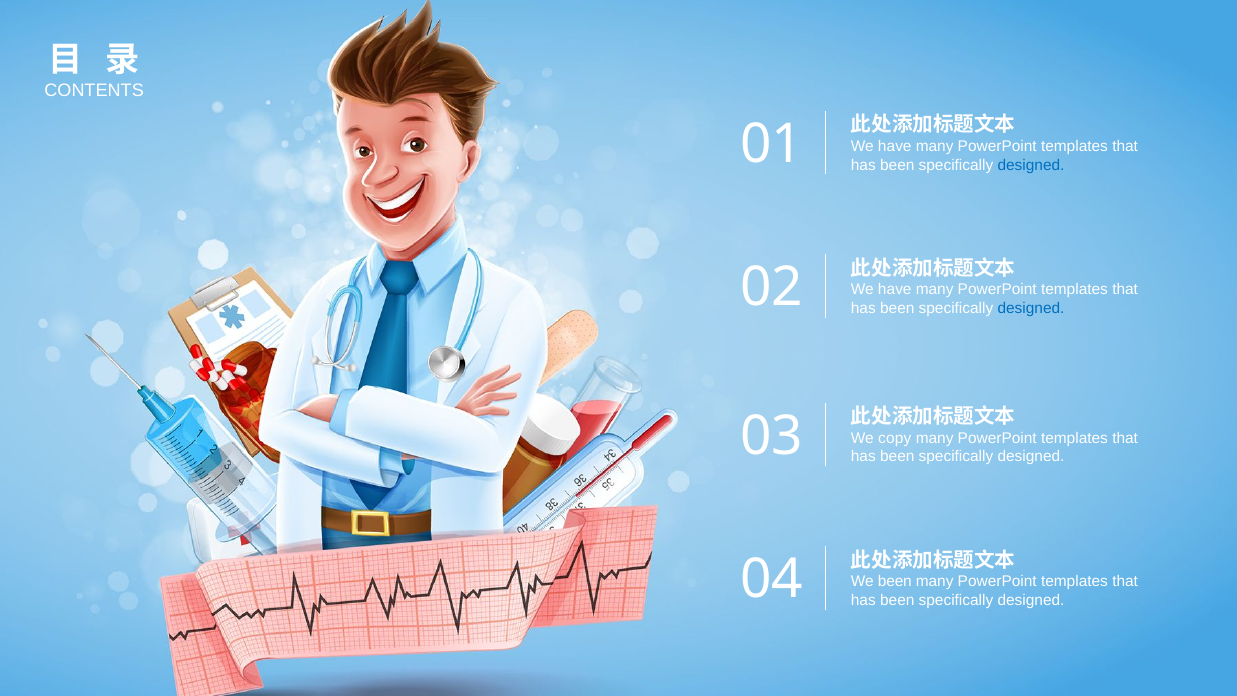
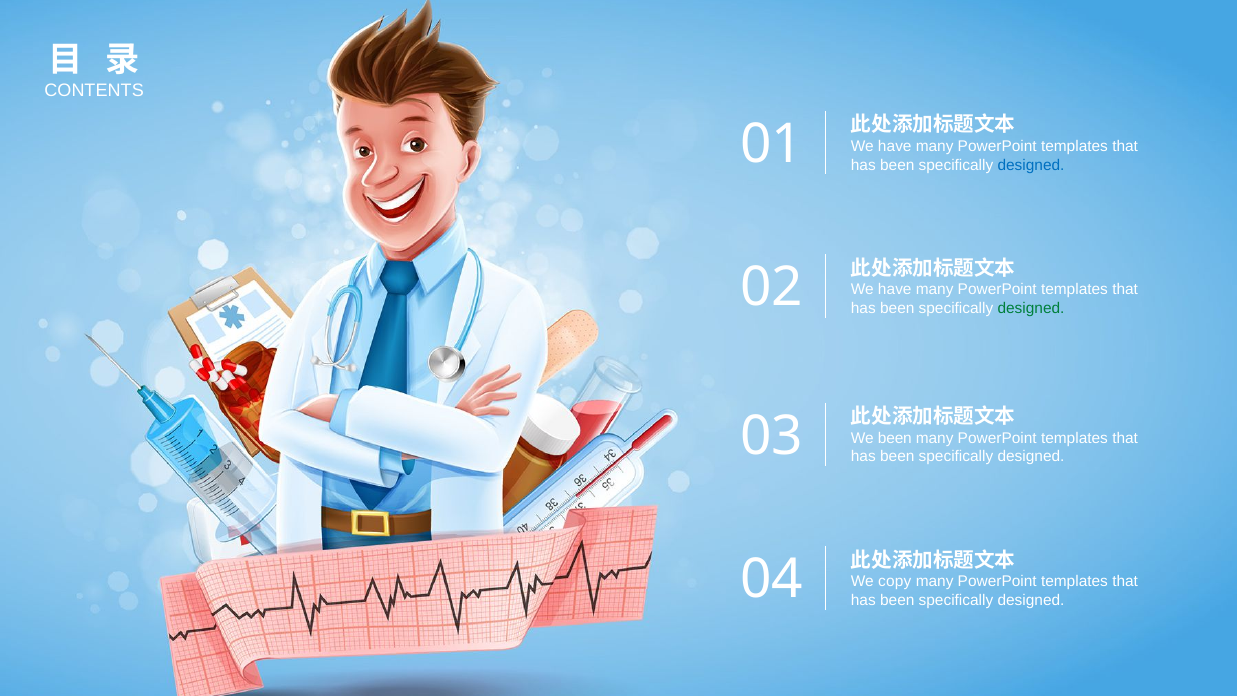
designed colour: blue -> green (1031, 308)
We copy: copy -> been (895, 438)
We been: been -> copy (895, 581)
